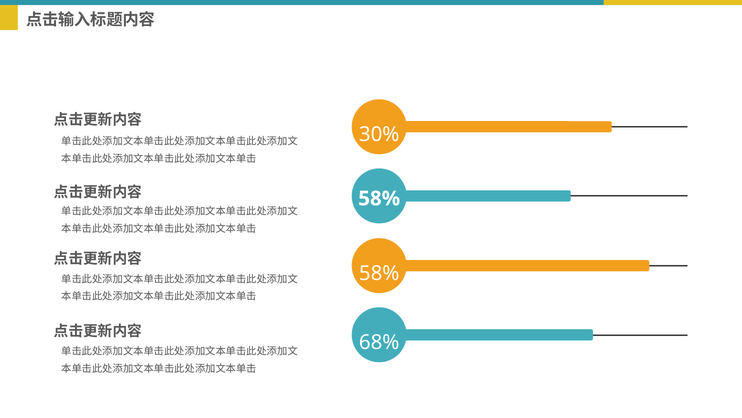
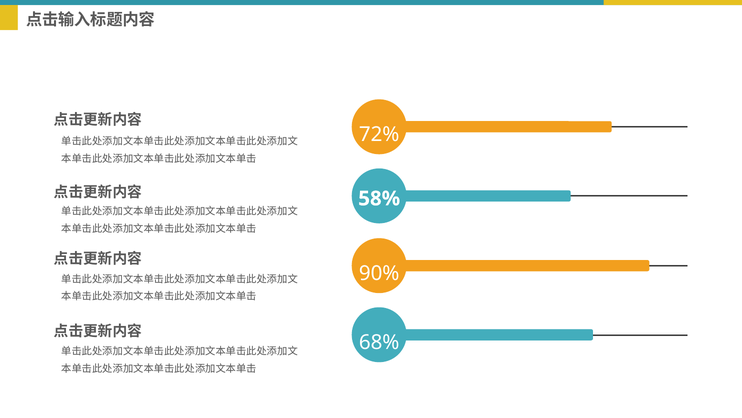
30%: 30% -> 72% (379, 134)
58%: 58% -> 90% (379, 273)
